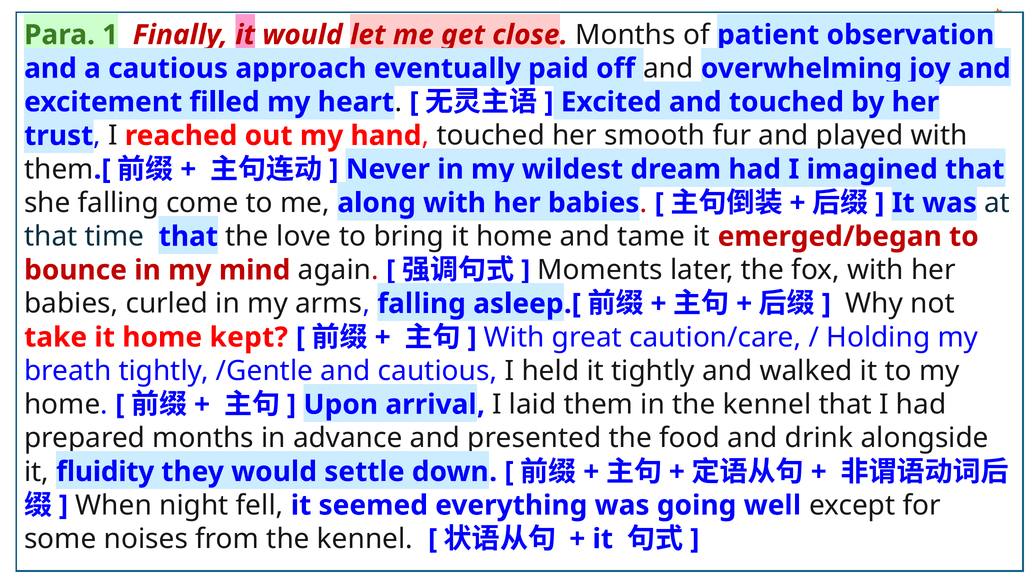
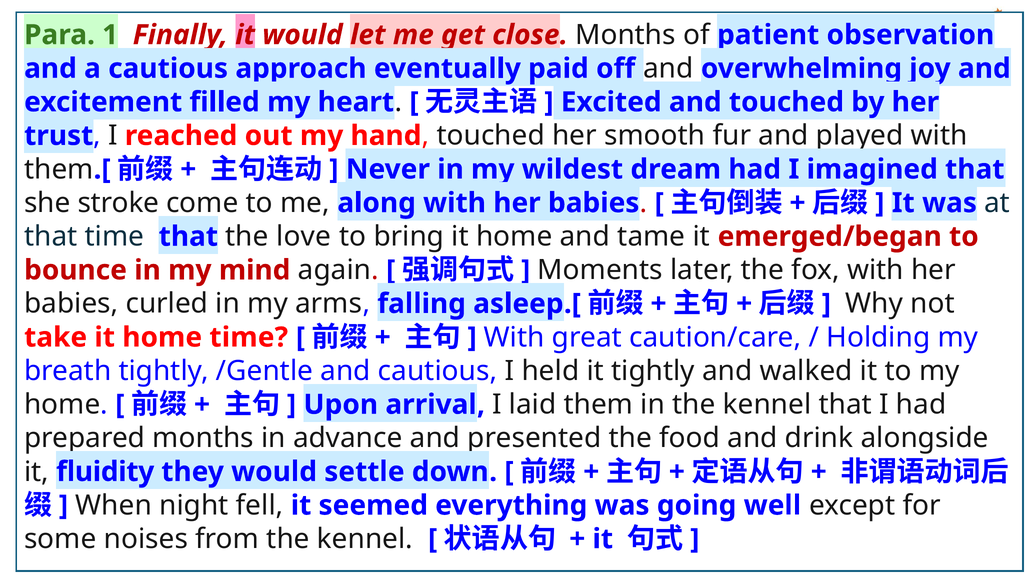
she falling: falling -> stroke (118, 203)
home kept: kept -> time (249, 337)
